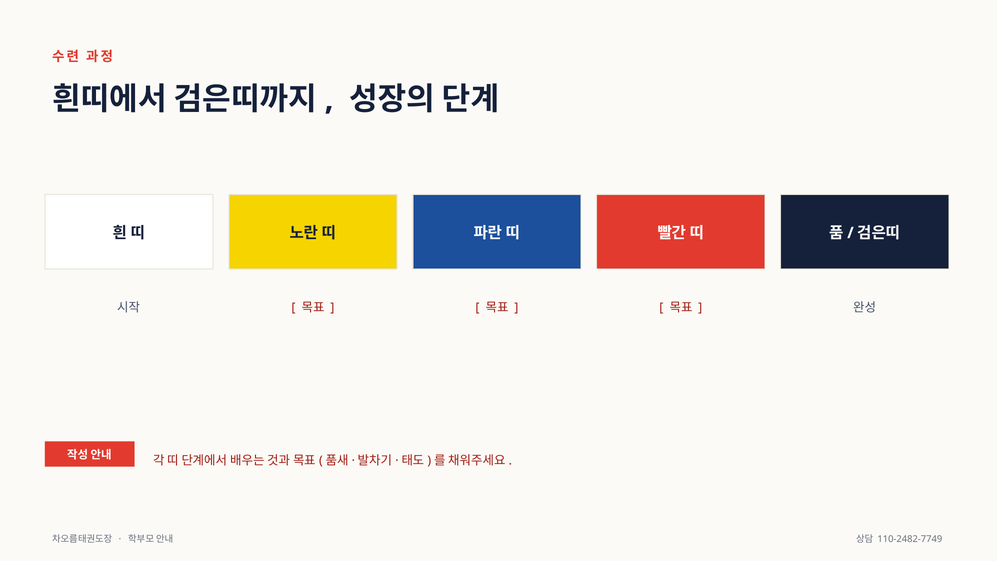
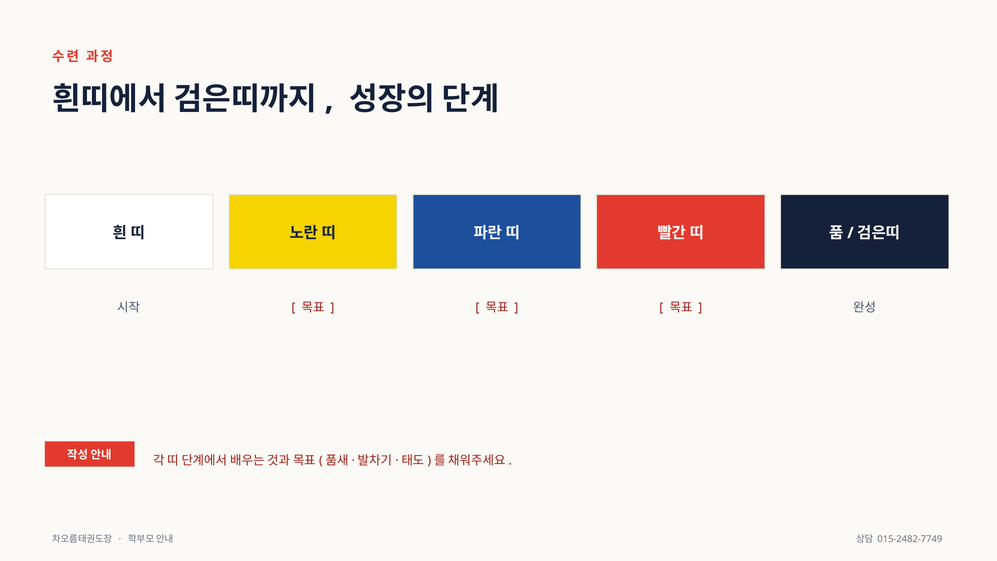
110-2482-7749: 110-2482-7749 -> 015-2482-7749 (910, 539)
